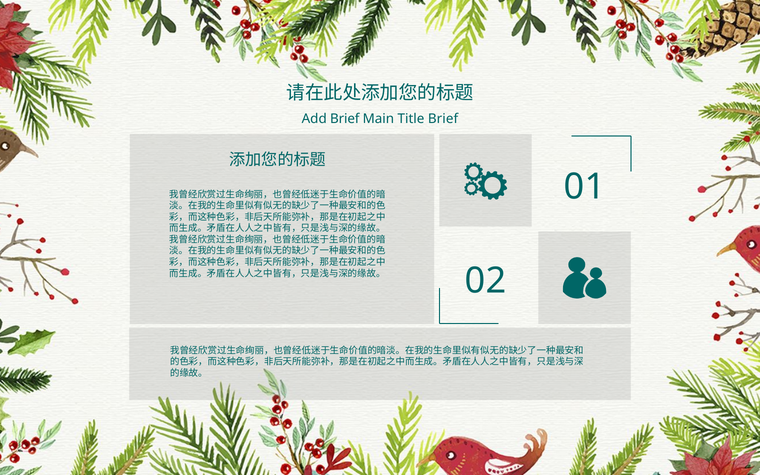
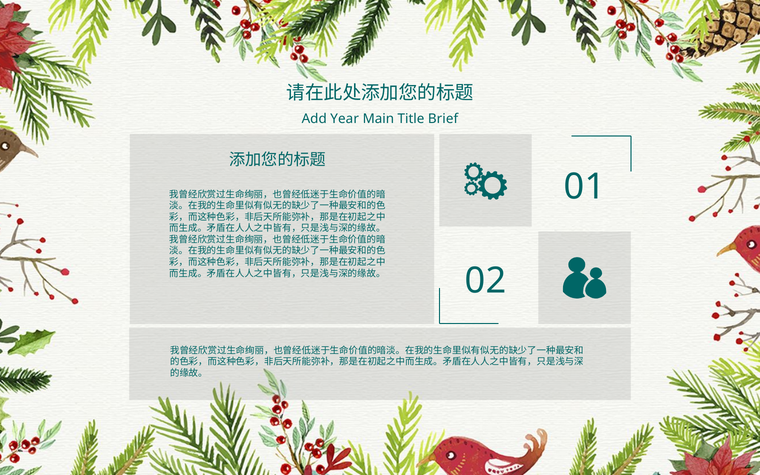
Add Brief: Brief -> Year (345, 119)
